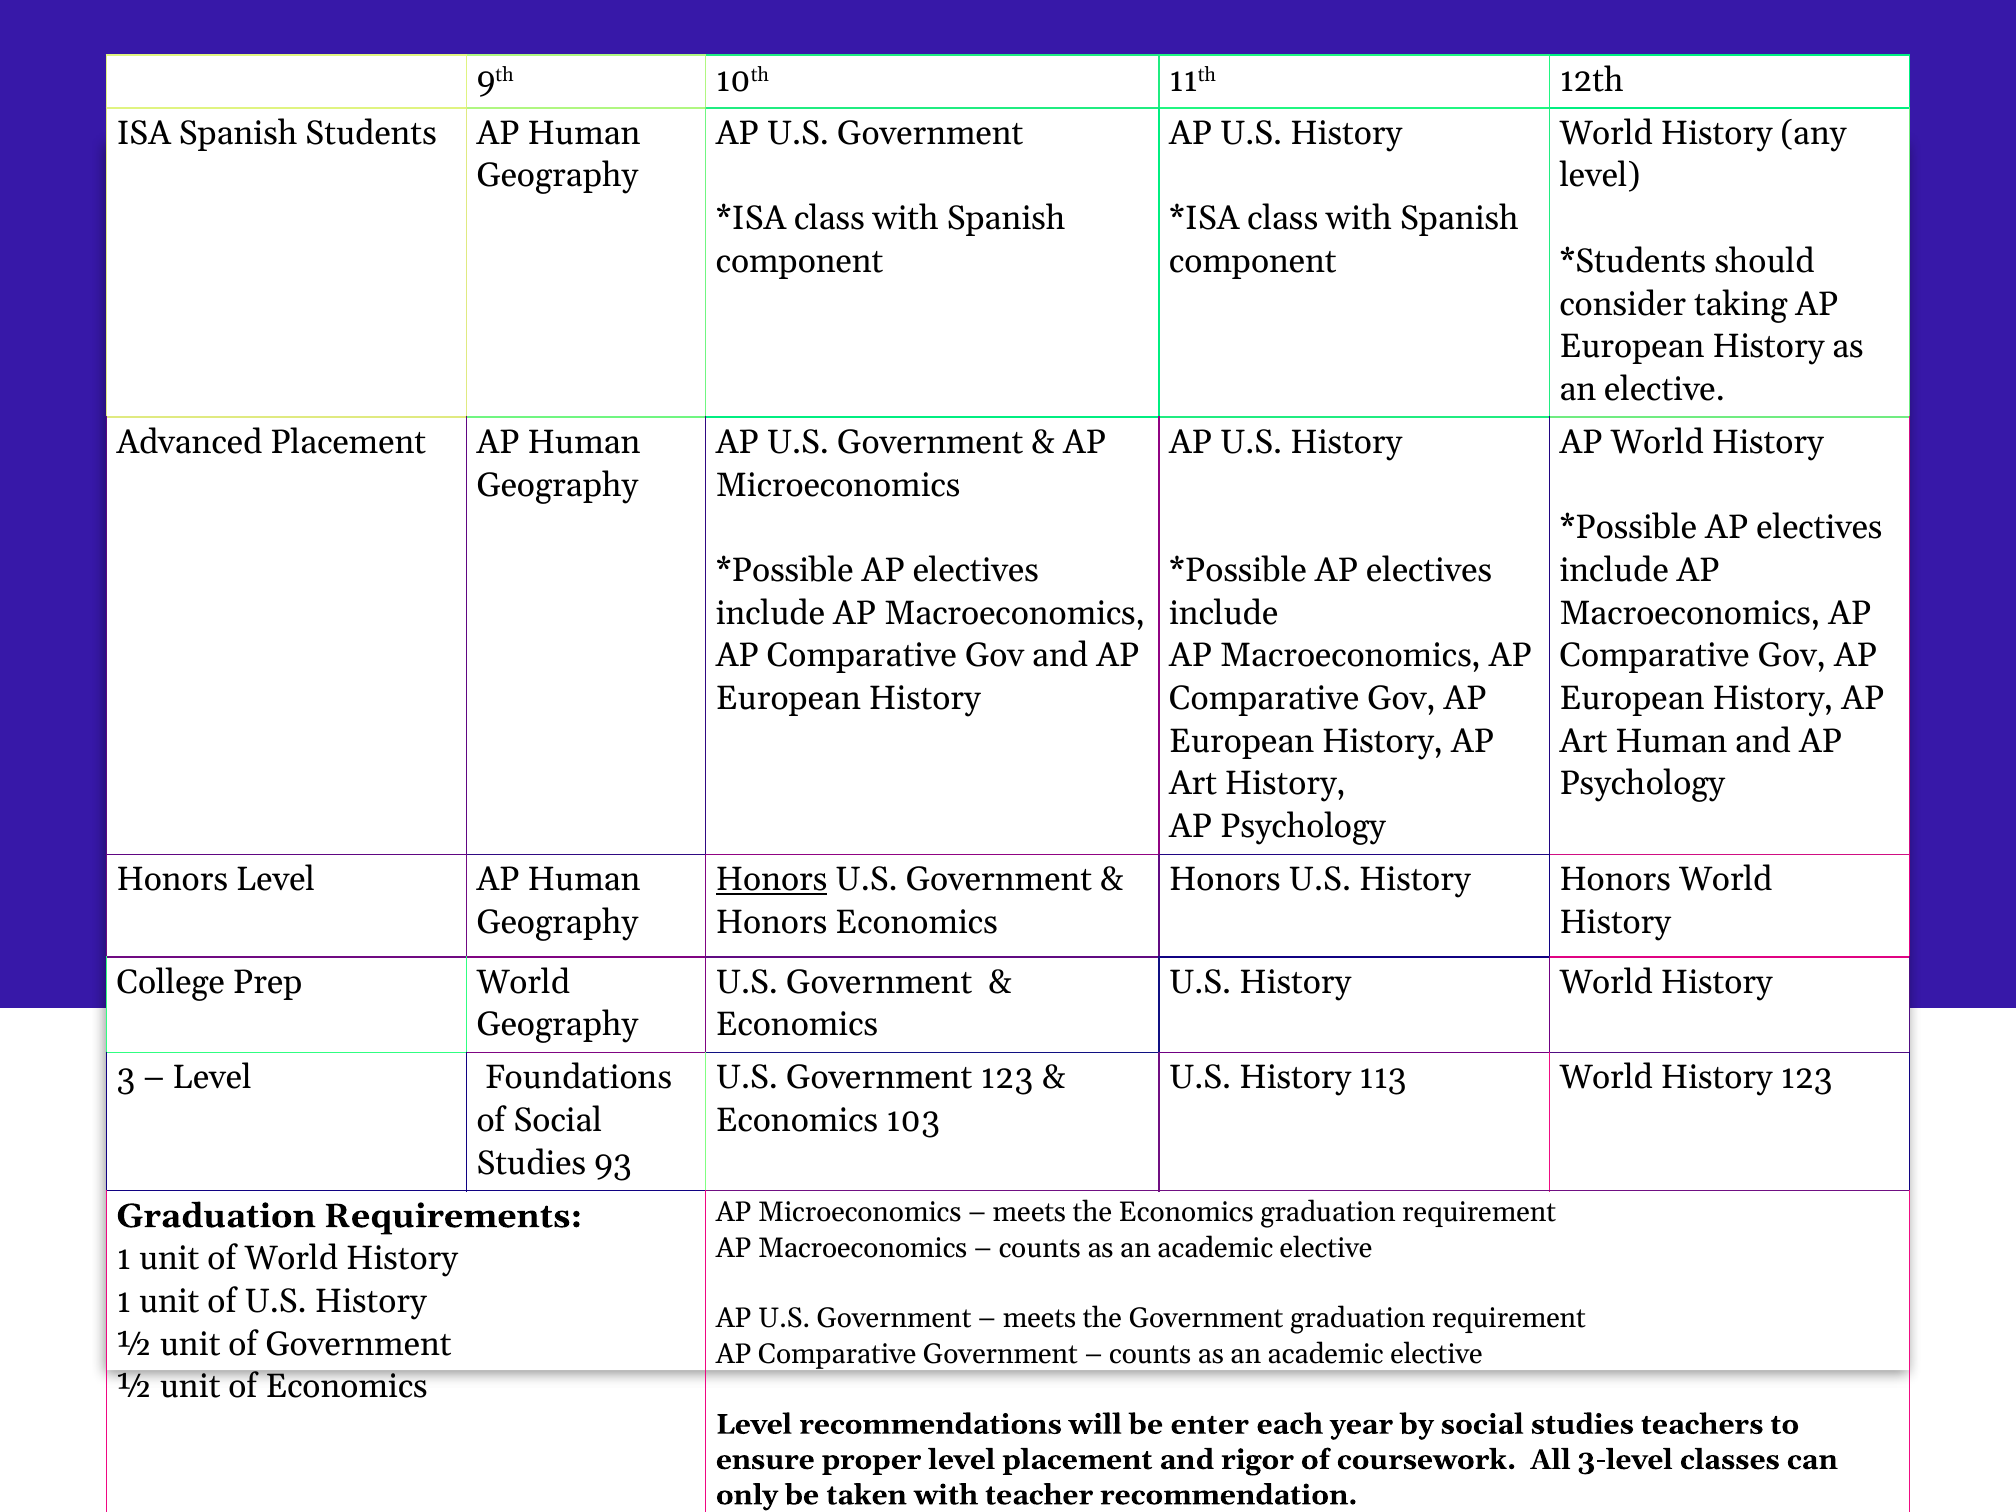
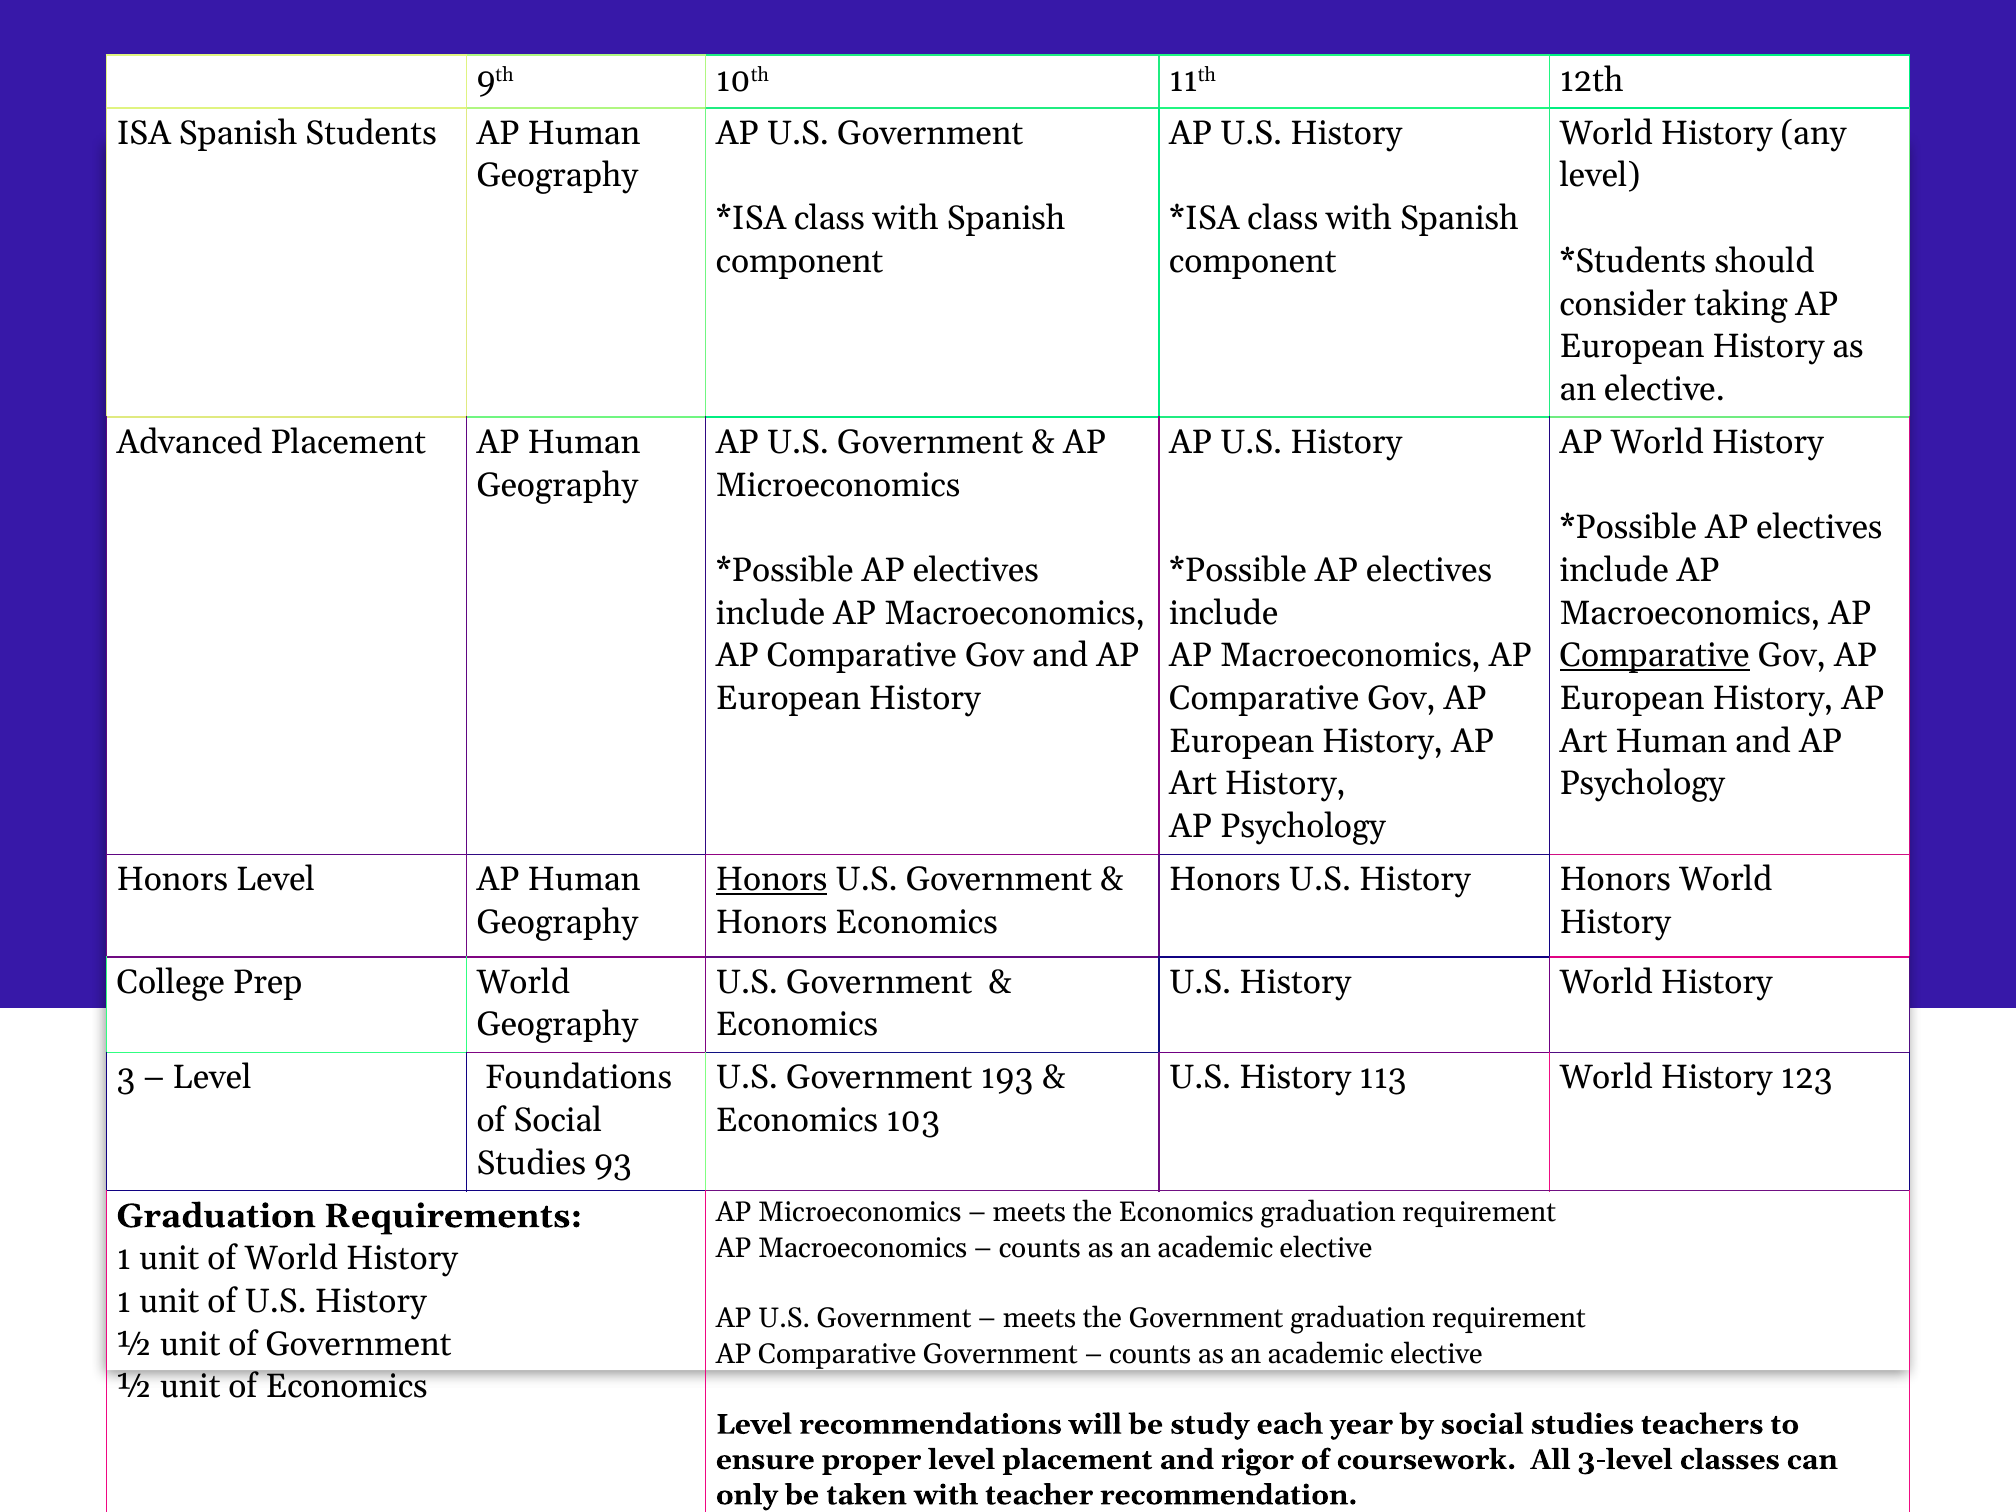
Comparative underline: none -> present (1655, 656)
Government 123: 123 -> 193 (1007, 1078)
enter: enter -> study (1210, 1424)
